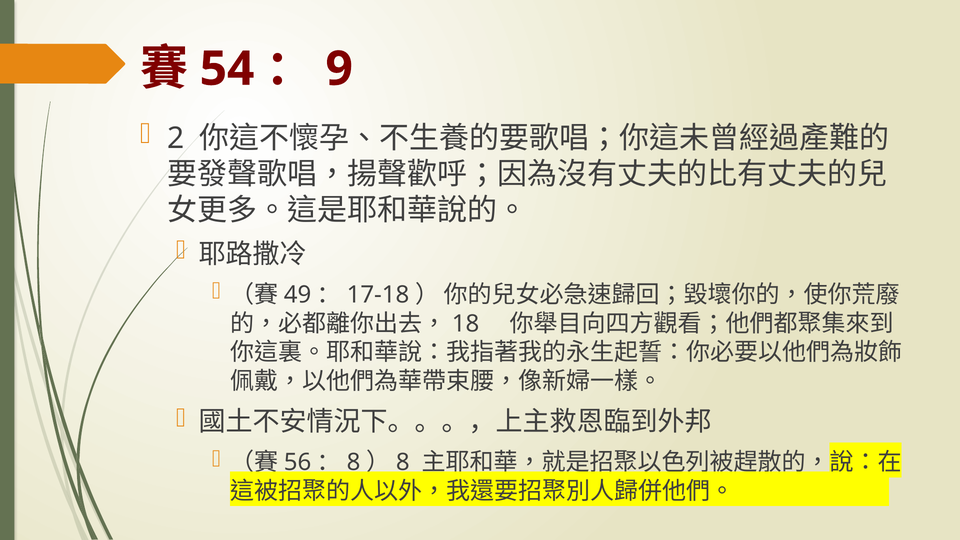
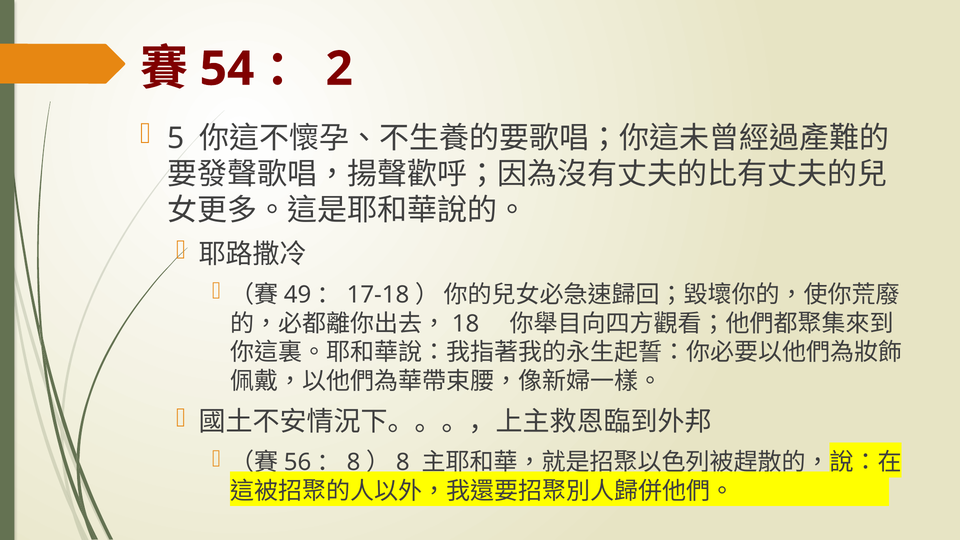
9: 9 -> 2 (339, 69)
2: 2 -> 5 (176, 138)
